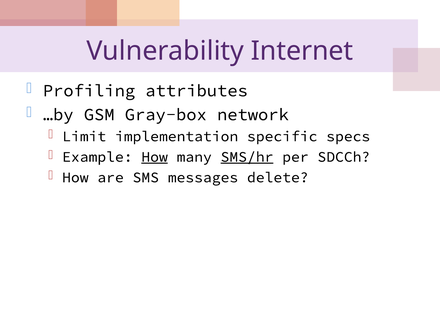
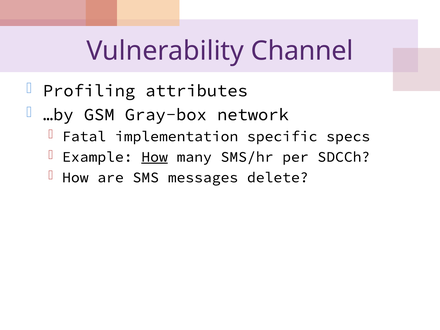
Internet: Internet -> Channel (302, 51)
Limit: Limit -> Fatal (84, 136)
SMS/hr underline: present -> none (247, 157)
